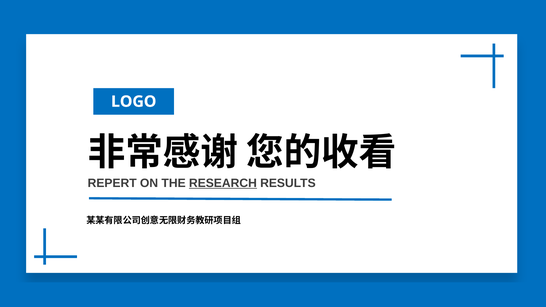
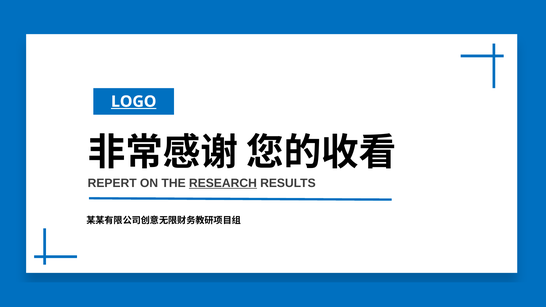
LOGO underline: none -> present (134, 102)
